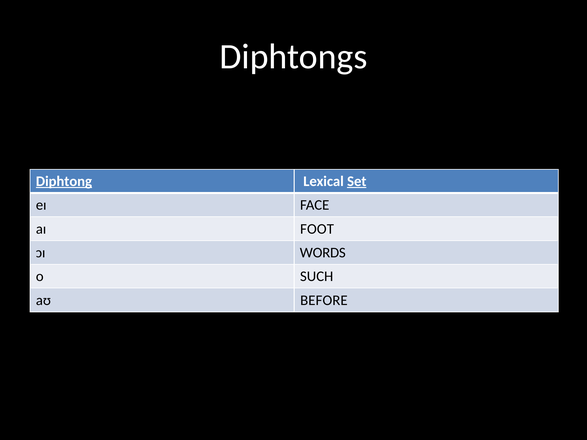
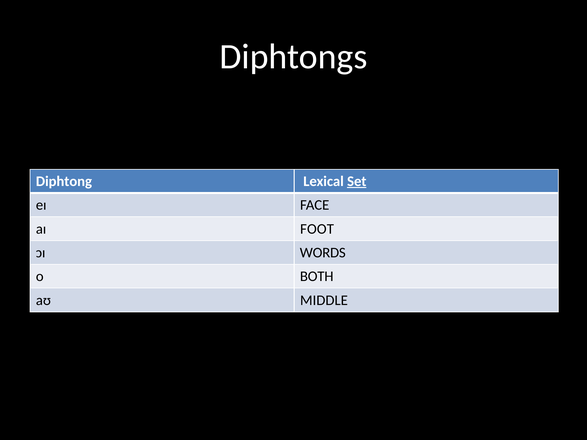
Diphtong underline: present -> none (64, 181)
SUCH: SUCH -> BOTH (317, 277)
BEFORE: BEFORE -> MIDDLE (324, 300)
